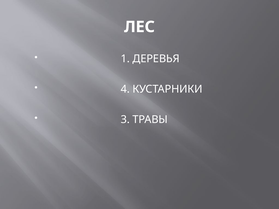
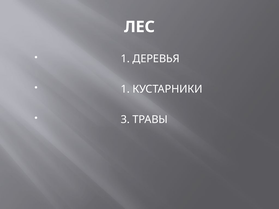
4: 4 -> 1 (125, 89)
